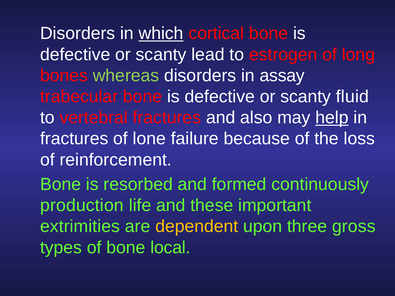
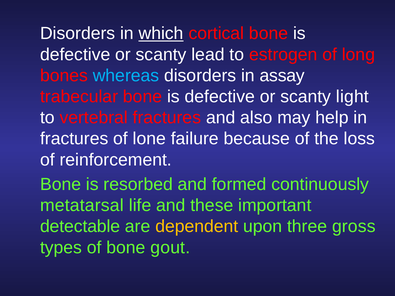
whereas colour: light green -> light blue (126, 76)
fluid: fluid -> light (352, 97)
help underline: present -> none (332, 118)
production: production -> metatarsal (82, 206)
extrimities: extrimities -> detectable (80, 227)
local: local -> gout (170, 248)
